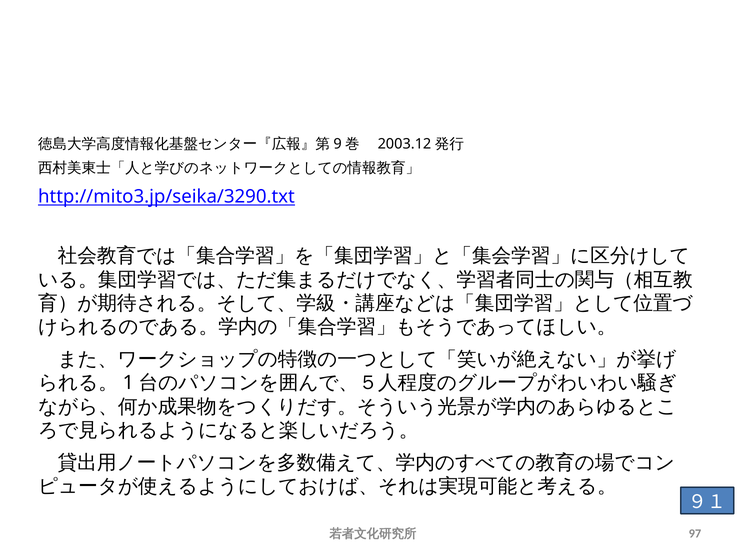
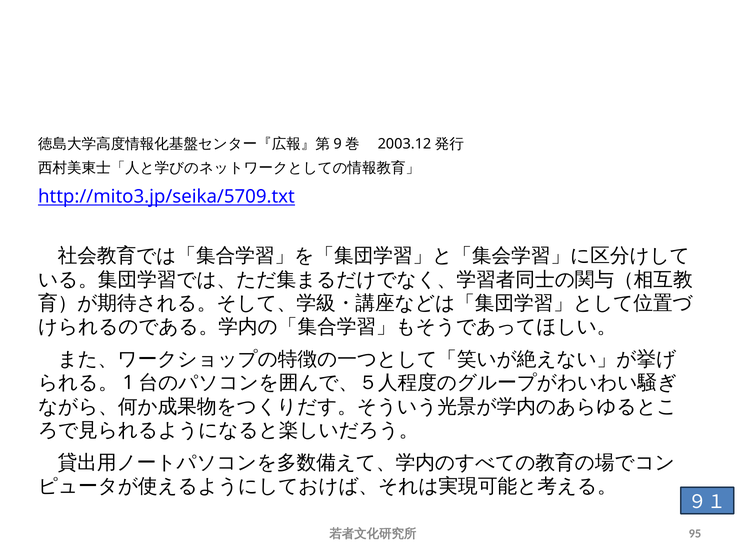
http://mito3.jp/seika/3290.txt: http://mito3.jp/seika/3290.txt -> http://mito3.jp/seika/5709.txt (166, 197)
97: 97 -> 95 (695, 534)
